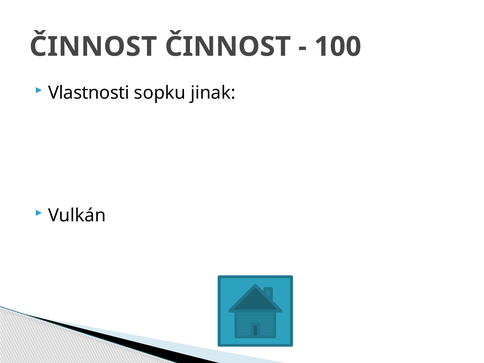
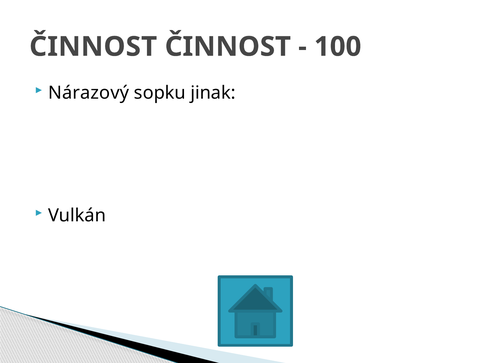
Vlastnosti: Vlastnosti -> Nárazový (89, 93)
